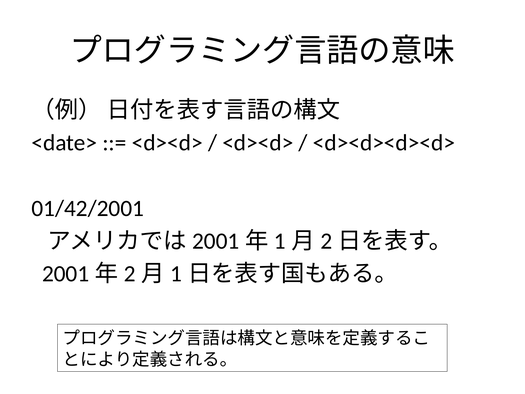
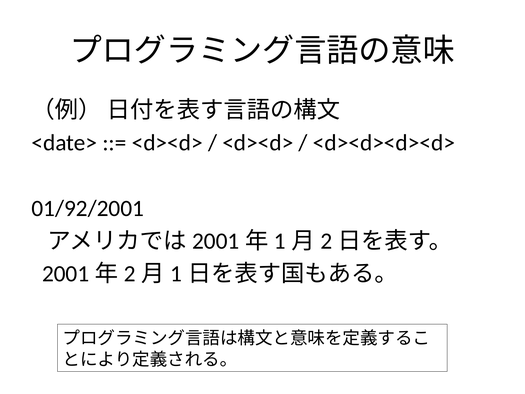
01/42/2001: 01/42/2001 -> 01/92/2001 (88, 208)
